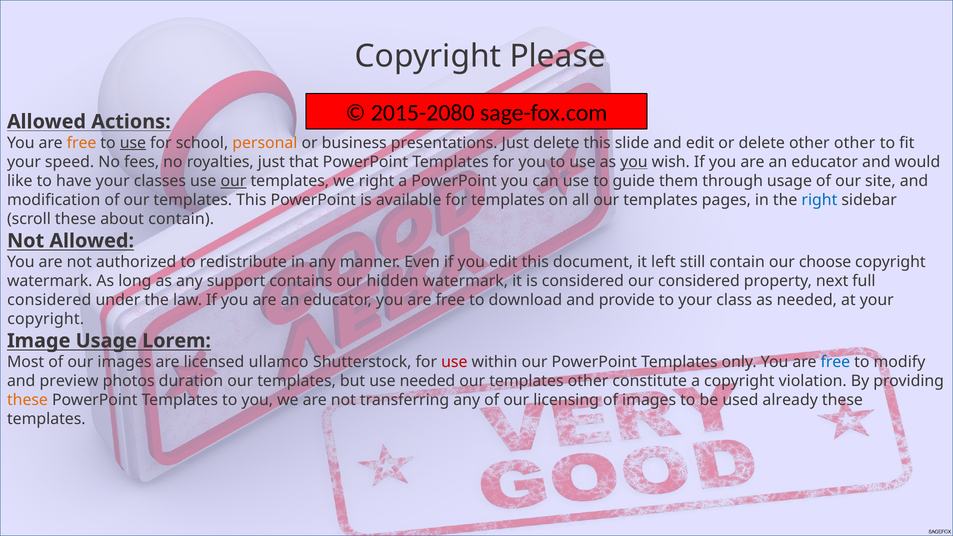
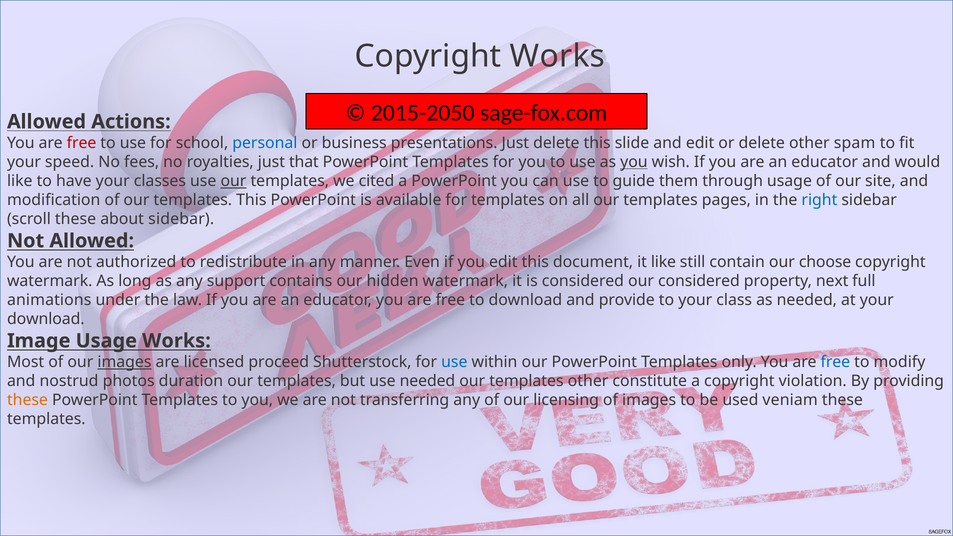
Copyright Please: Please -> Works (558, 56)
2015-2080: 2015-2080 -> 2015-2050 (423, 113)
free colour: orange -> red (82, 143)
use underline: present -> none (133, 143)
personal colour: orange -> blue (265, 143)
other other: other -> spam (855, 143)
we right: right -> cited (376, 181)
about contain: contain -> sidebar (181, 219)
it left: left -> like (663, 262)
considered: considered -> animations (49, 300)
copyright: copyright -> download (46, 319)
Usage Lorem: Lorem -> Works (176, 341)
images underline: none -> present (124, 362)
ullamco: ullamco -> proceed (279, 362)
use colour: red -> blue (454, 362)
preview: preview -> nostrud (69, 381)
already: already -> veniam (790, 400)
